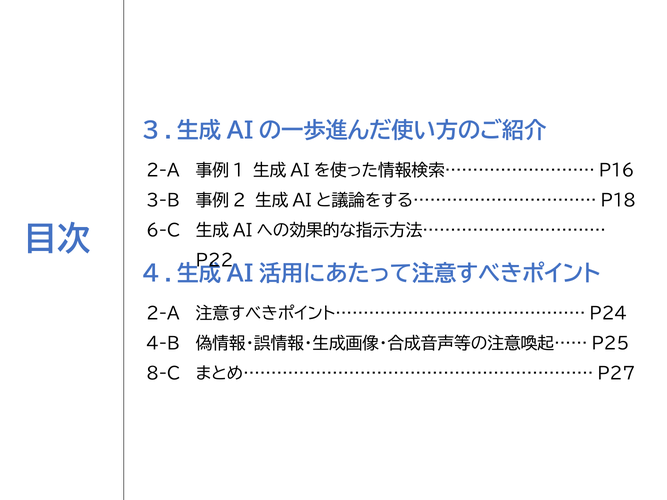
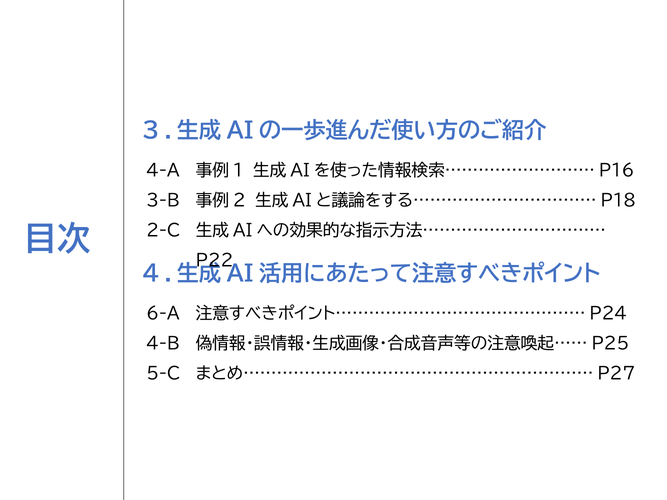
2-A: 2-A -> 4-A (163, 171)
6-C: 6-C -> 2-C (163, 231)
2-A: 2-A -> 6-A (163, 314)
8-C: 8-C -> 5-C (163, 374)
